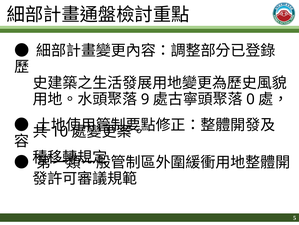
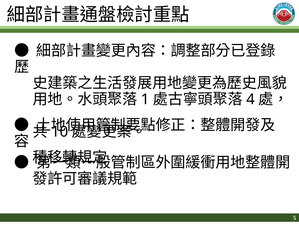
9: 9 -> 1 (145, 99)
0: 0 -> 4 (250, 99)
